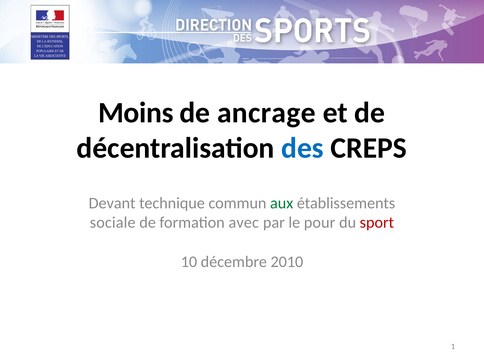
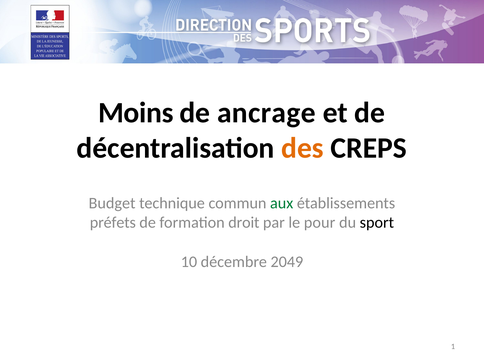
des colour: blue -> orange (302, 148)
Devant: Devant -> Budget (112, 203)
sociale: sociale -> préfets (113, 222)
avec: avec -> droit (244, 222)
sport colour: red -> black (377, 222)
2010: 2010 -> 2049 (287, 262)
